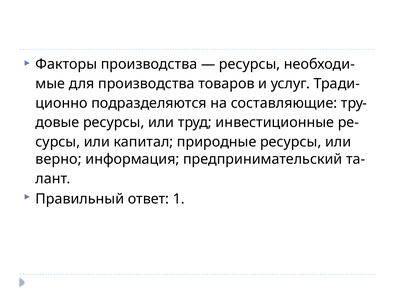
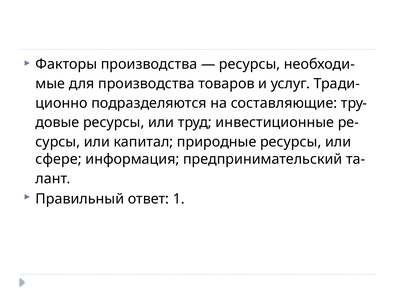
верно: верно -> сфере (59, 159)
